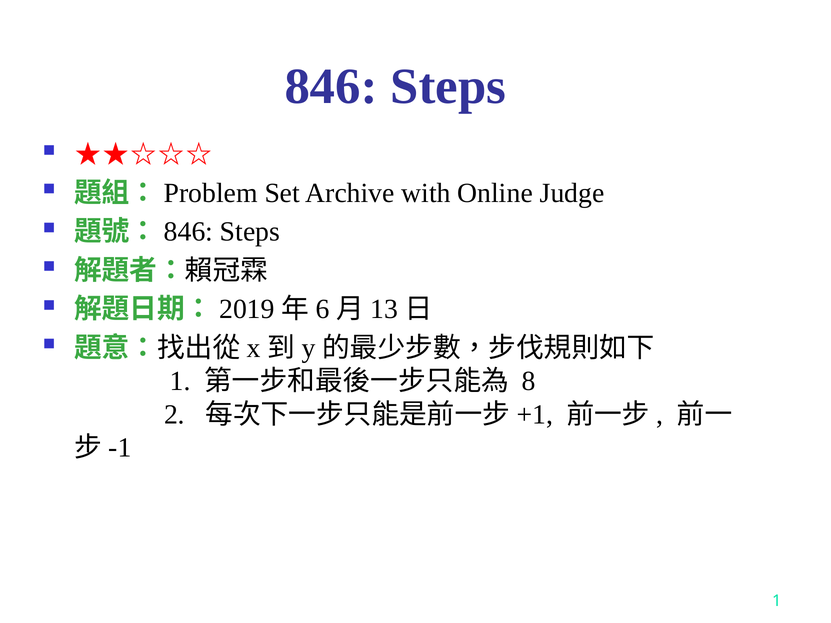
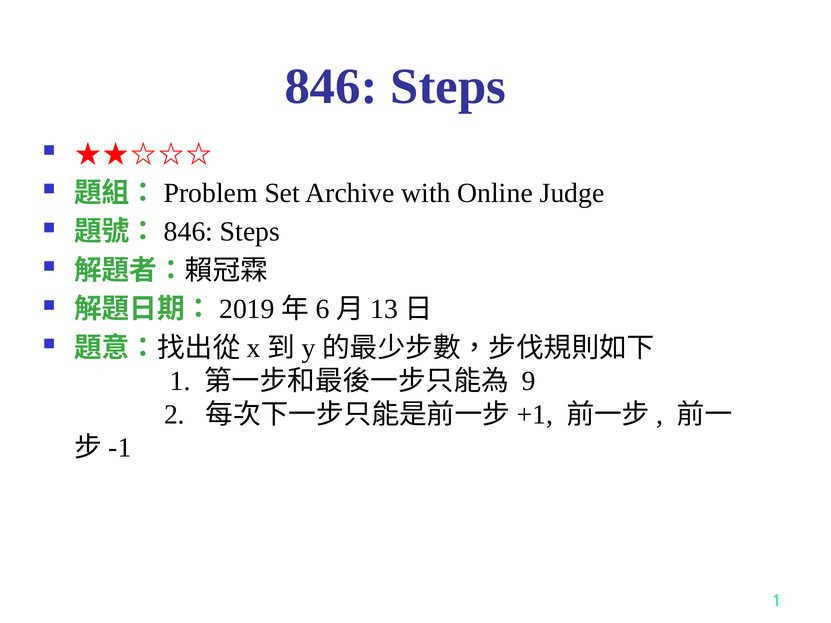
8: 8 -> 9 (529, 381)
